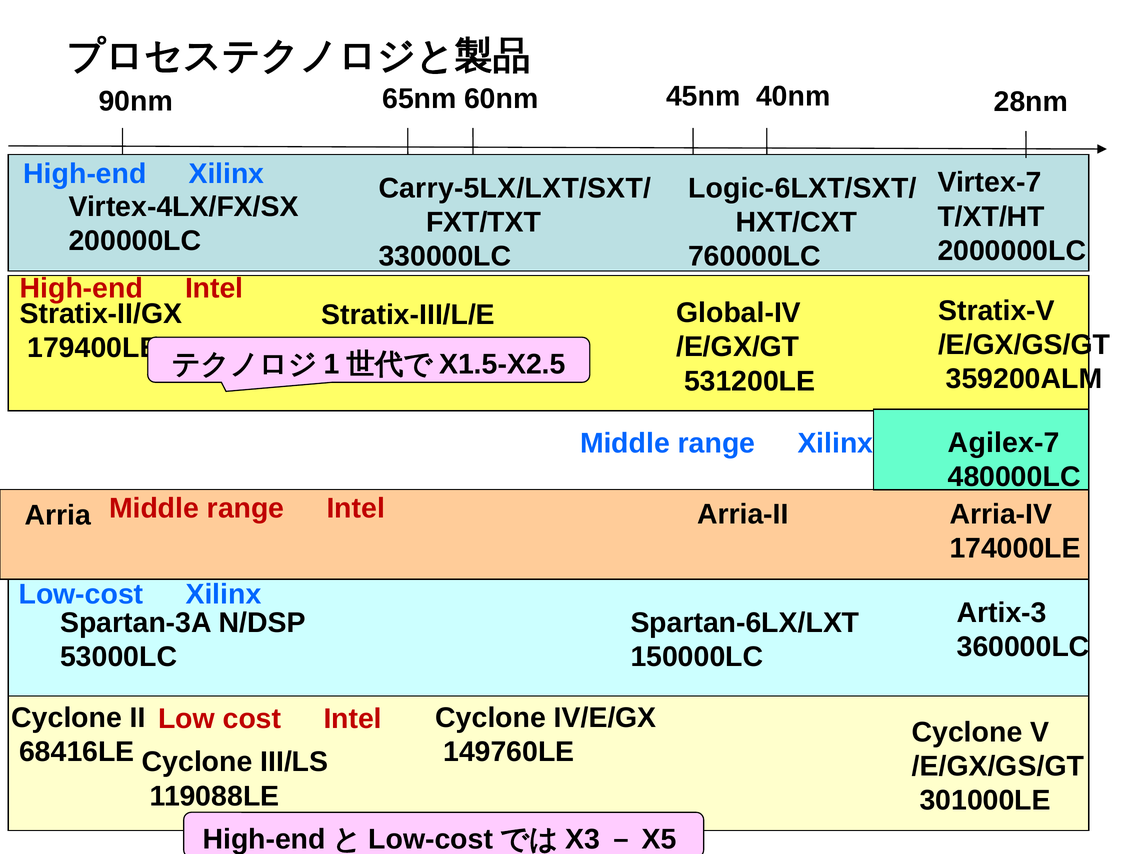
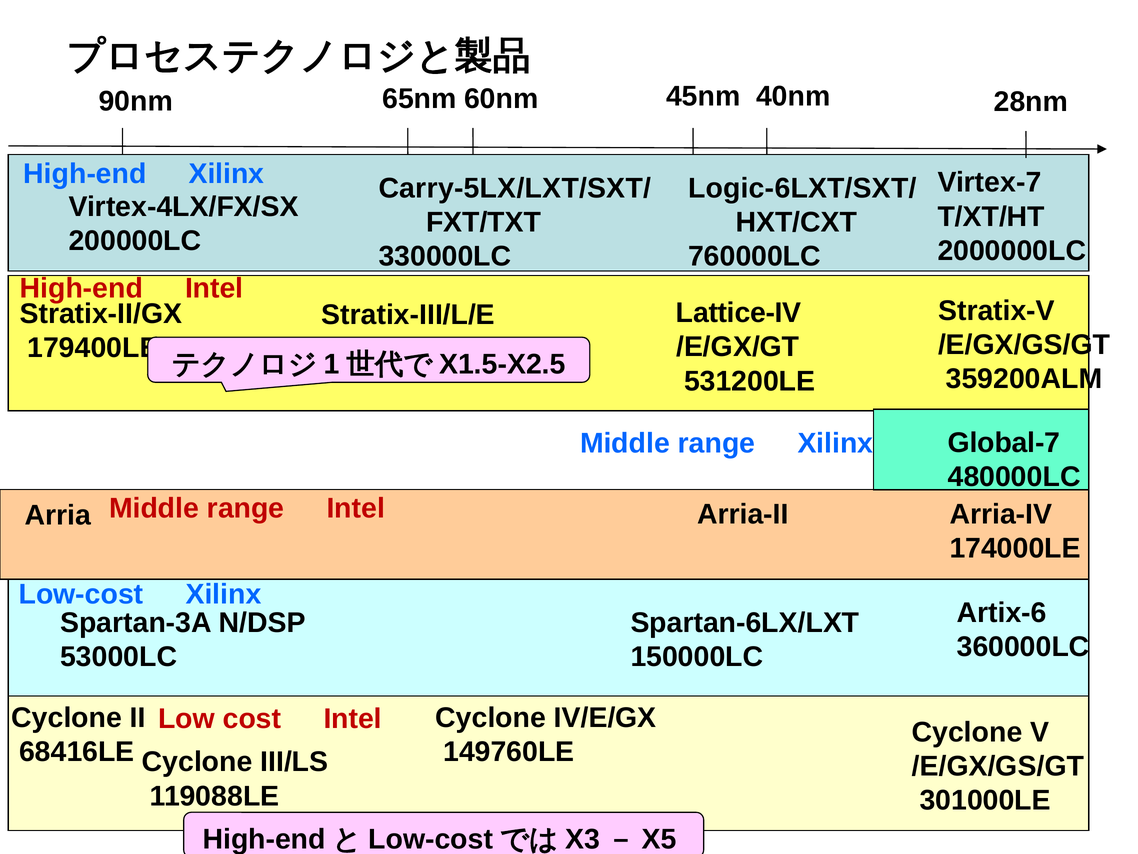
Global-IV: Global-IV -> Lattice-IV (739, 313)
Agilex-7: Agilex-7 -> Global-7 (1004, 442)
Artix-3: Artix-3 -> Artix-6 (1002, 613)
